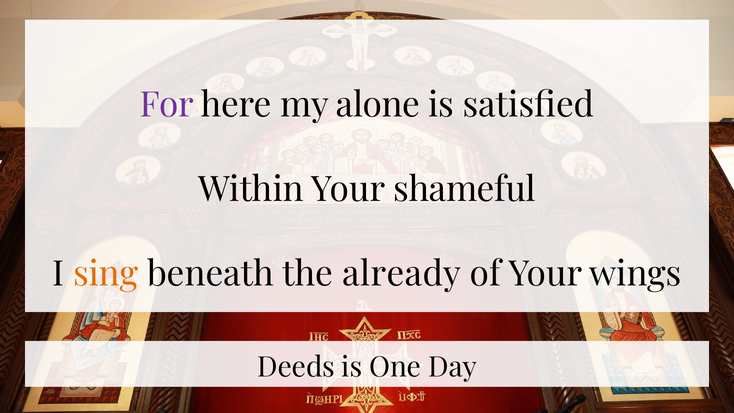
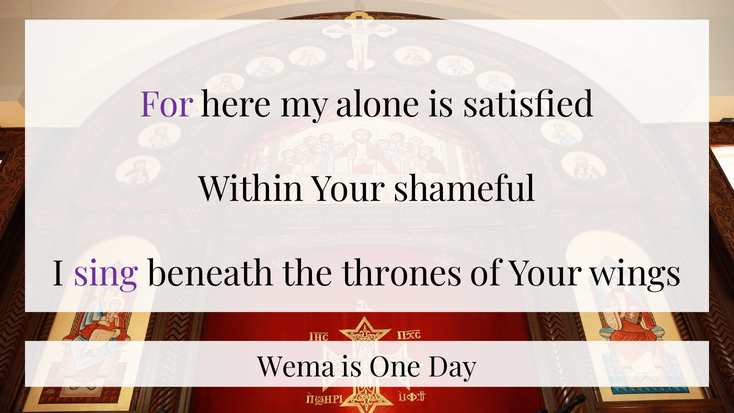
sing colour: orange -> purple (106, 274)
already: already -> thrones (402, 274)
Deeds: Deeds -> Wema (296, 367)
